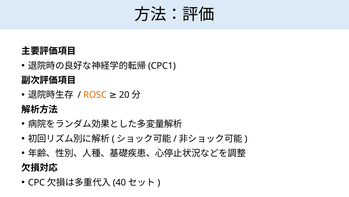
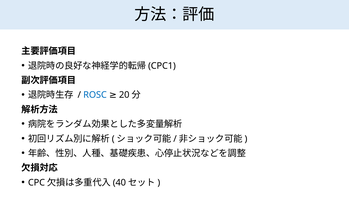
ROSC colour: orange -> blue (95, 95)
